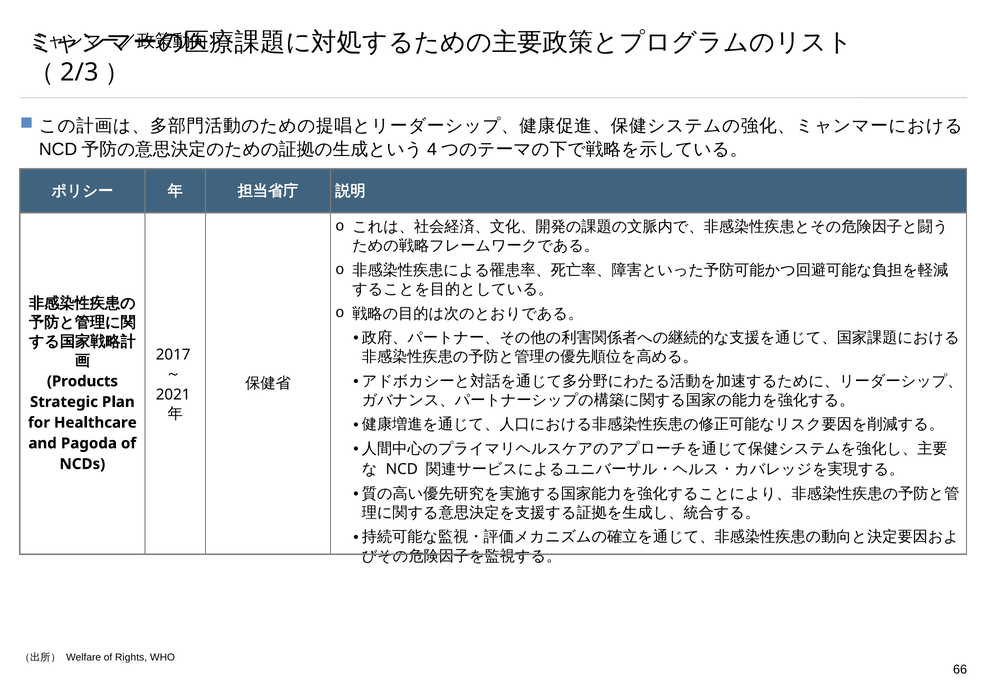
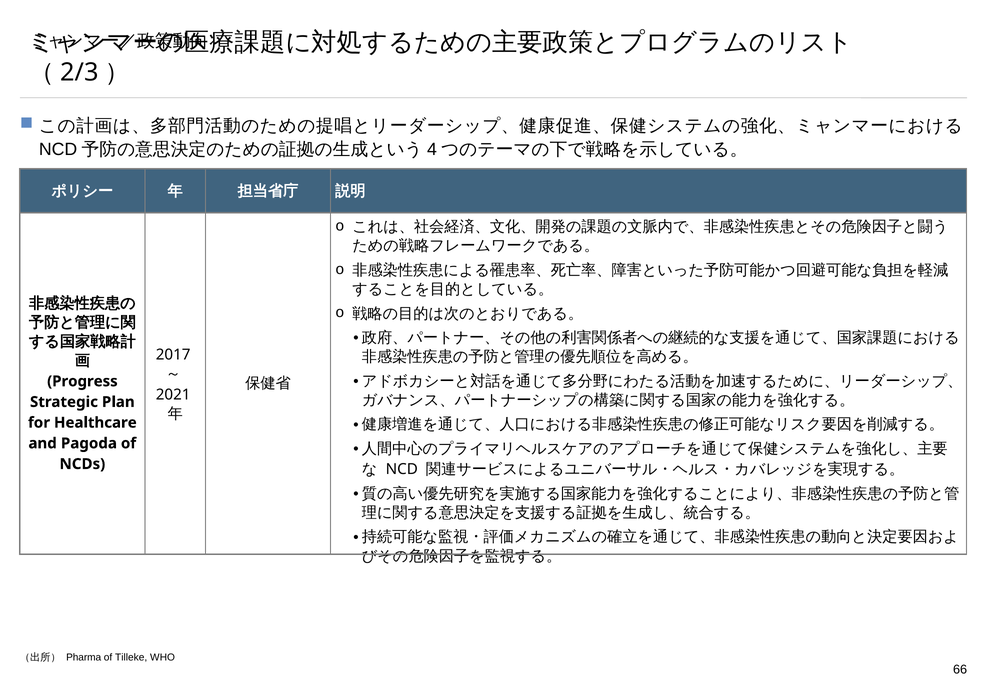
Products: Products -> Progress (82, 381)
Welfare: Welfare -> Pharma (84, 657)
Rights: Rights -> Tilleke (131, 657)
